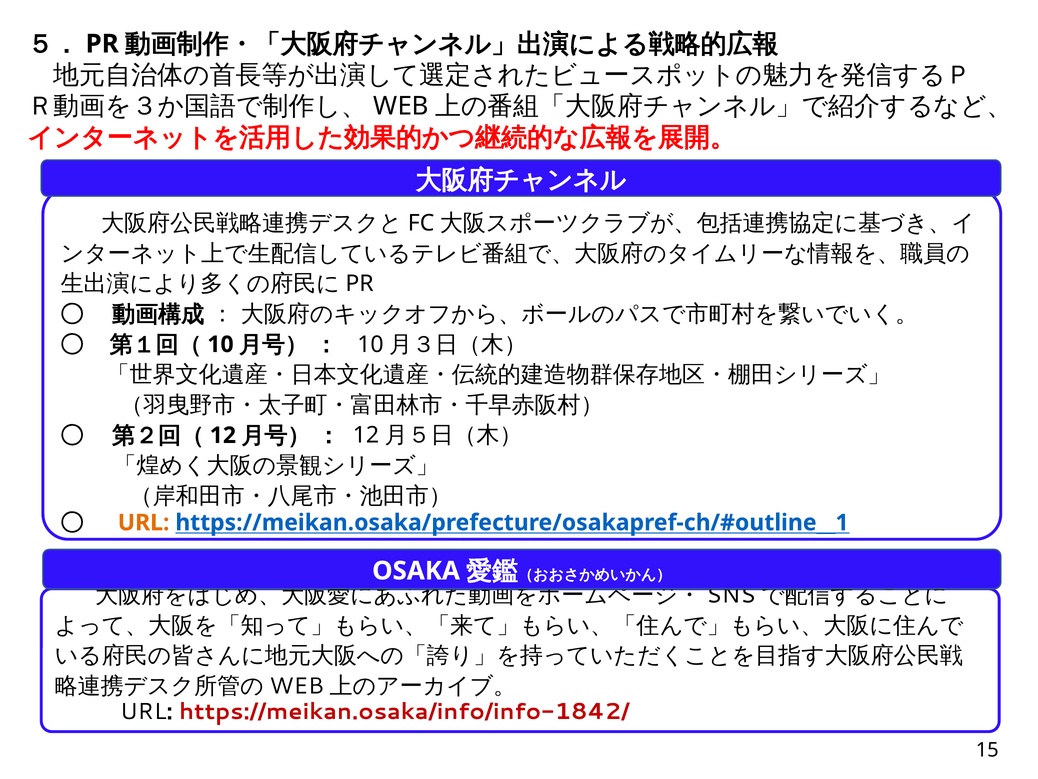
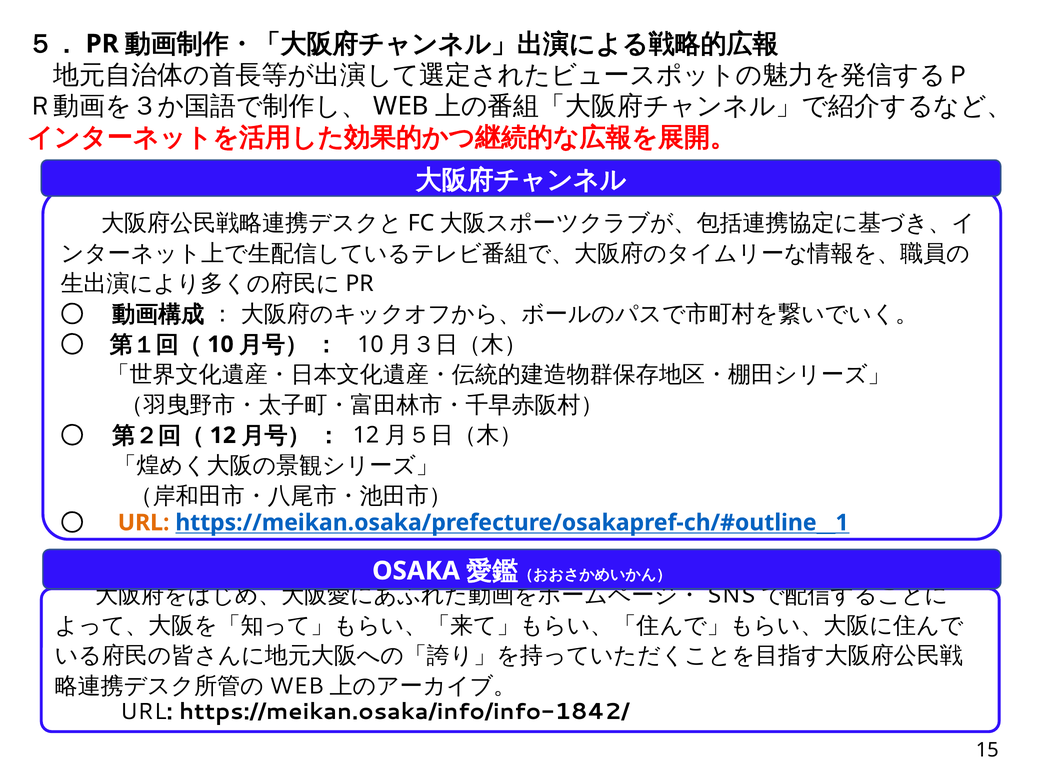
https://meikan.osaka/info/info-1842/ colour: red -> black (404, 711)
